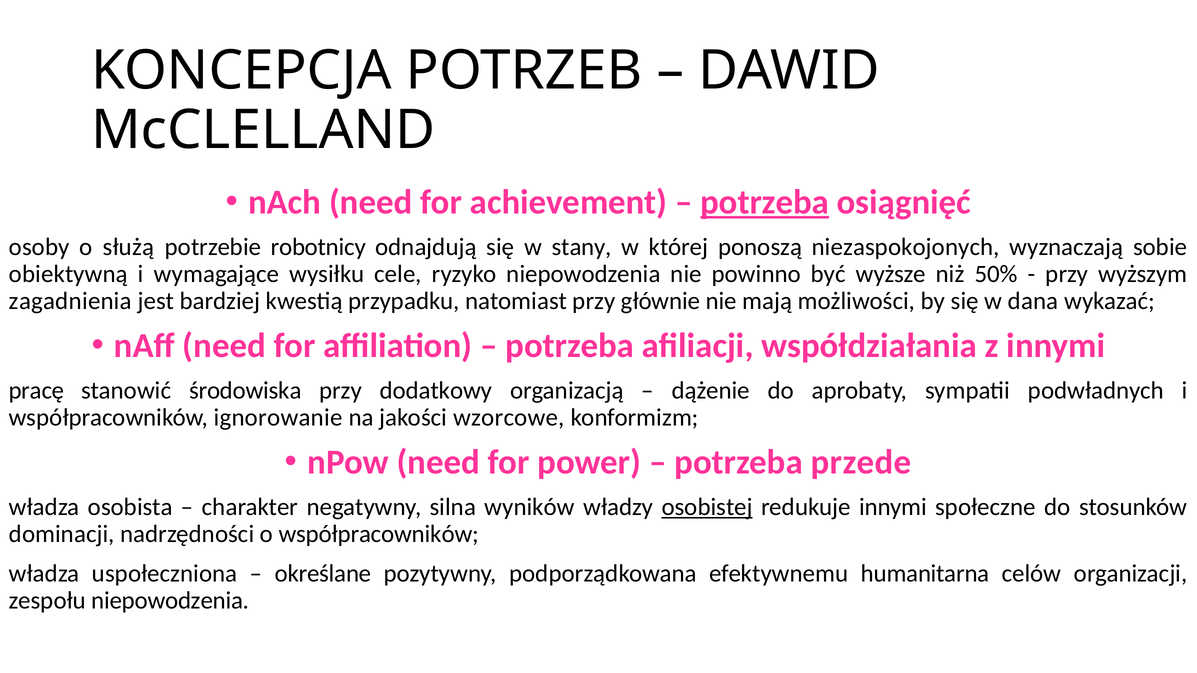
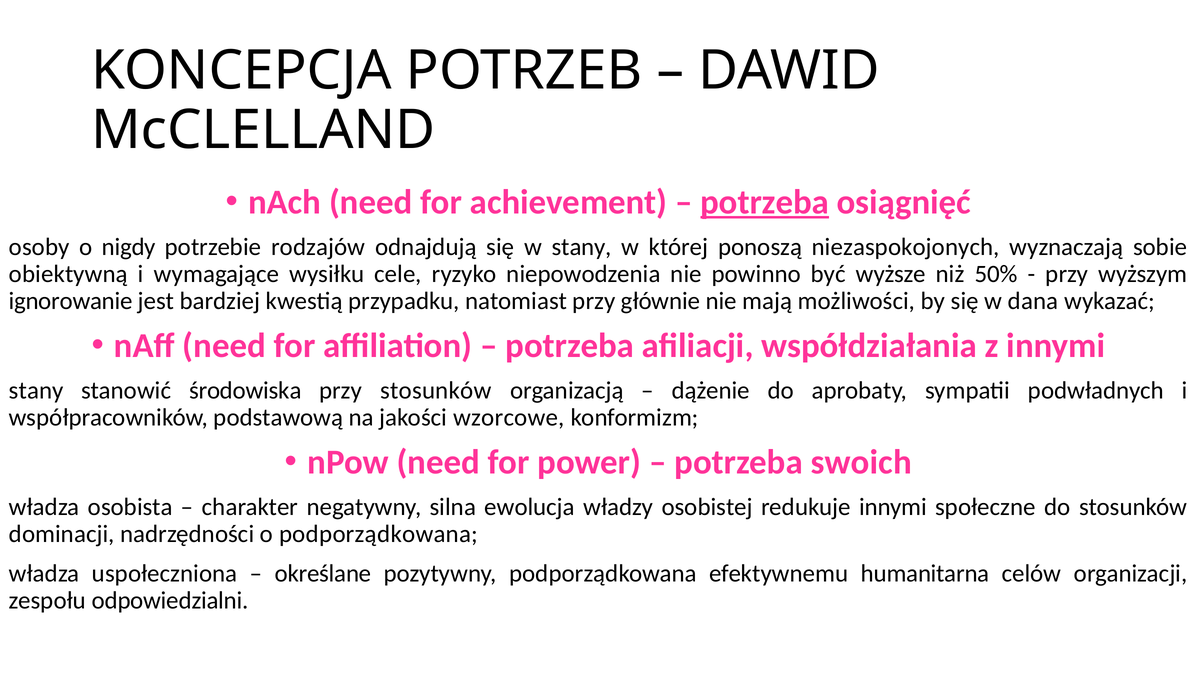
służą: służą -> nigdy (129, 247)
robotnicy: robotnicy -> rodzajów (318, 247)
zagadnienia: zagadnienia -> ignorowanie (71, 301)
pracę: pracę -> stany (36, 391)
przy dodatkowy: dodatkowy -> stosunków (436, 391)
ignorowanie: ignorowanie -> podstawową (278, 418)
przede: przede -> swoich (861, 462)
wyników: wyników -> ewolucja (530, 507)
osobistej underline: present -> none (707, 507)
o współpracowników: współpracowników -> podporządkowana (379, 534)
zespołu niepowodzenia: niepowodzenia -> odpowiedzialni (170, 601)
